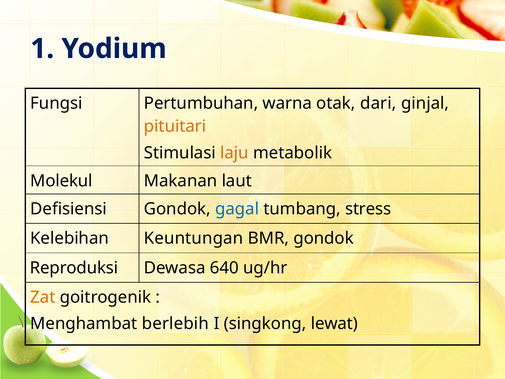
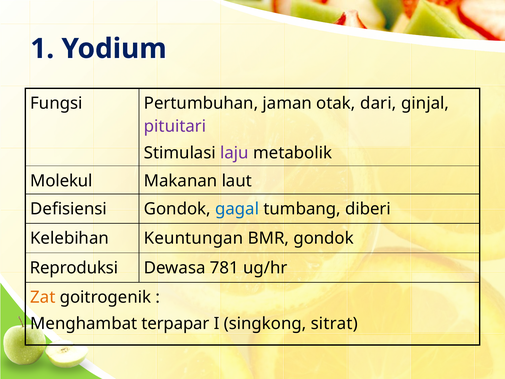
warna: warna -> jaman (287, 103)
pituitari colour: orange -> purple (175, 126)
laju colour: orange -> purple (234, 153)
stress: stress -> diberi (368, 209)
640: 640 -> 781 (224, 268)
berlebih: berlebih -> terpapar (176, 323)
lewat: lewat -> sitrat (334, 323)
